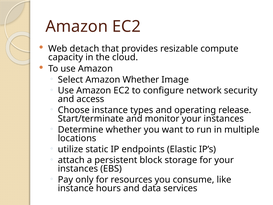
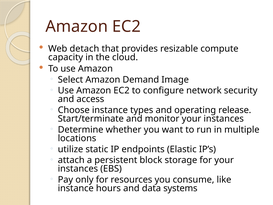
Amazon Whether: Whether -> Demand (141, 80)
services: services -> systems (180, 188)
